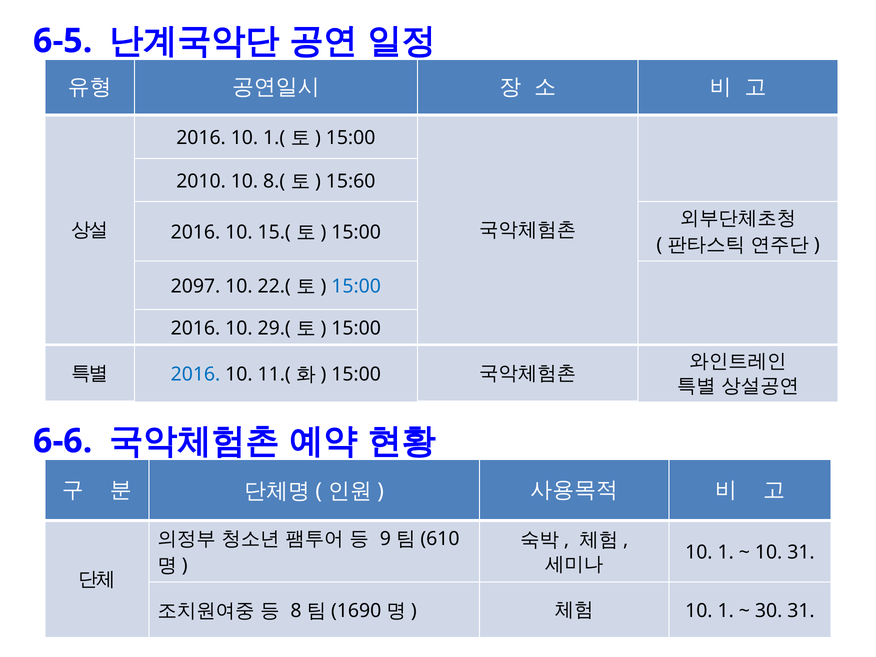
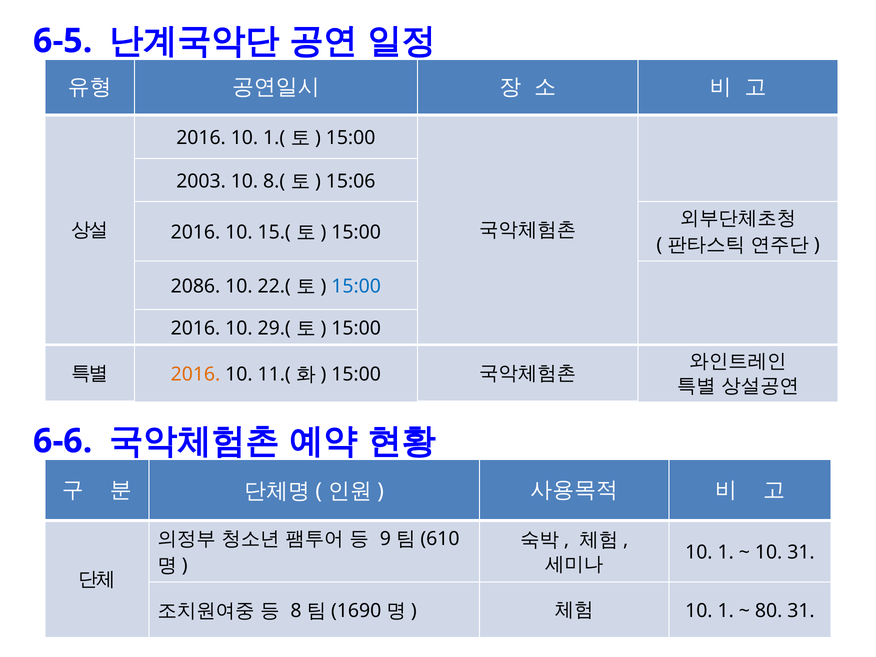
2010: 2010 -> 2003 (201, 181)
15:60: 15:60 -> 15:06 (351, 181)
2097: 2097 -> 2086 (196, 286)
2016 colour: blue -> orange (196, 374)
30: 30 -> 80 (769, 611)
